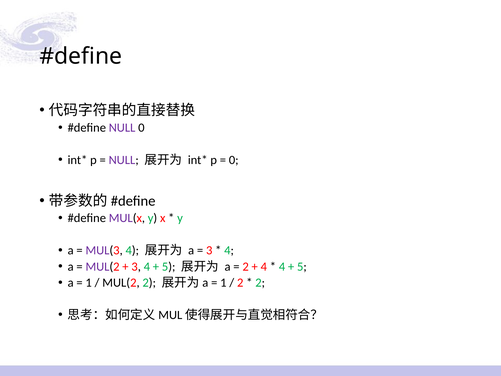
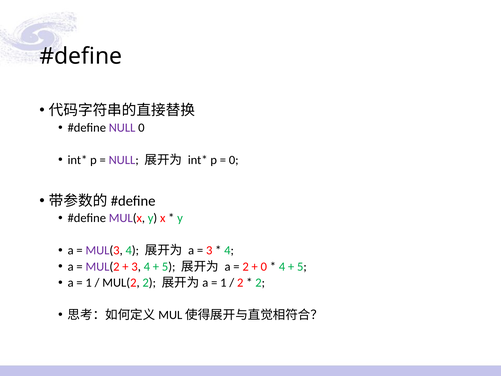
4: 4 -> 0 (264, 266)
